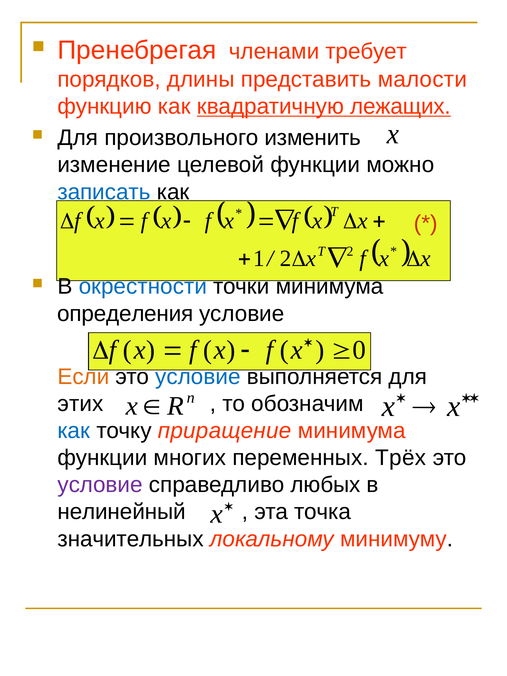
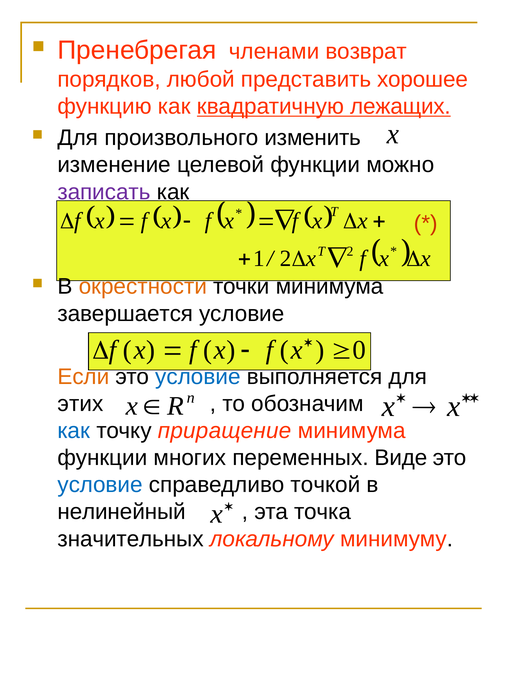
требует: требует -> возврат (366, 51)
длины: длины -> любой (201, 79)
малости: малости -> хорошее (423, 79)
записать colour: blue -> purple (104, 192)
окрестности colour: blue -> orange (143, 287)
определения: определения -> завершается (125, 314)
Трёх: Трёх -> Виде (401, 458)
условие colour: purple -> blue (100, 485)
любых: любых -> точкой (325, 485)
